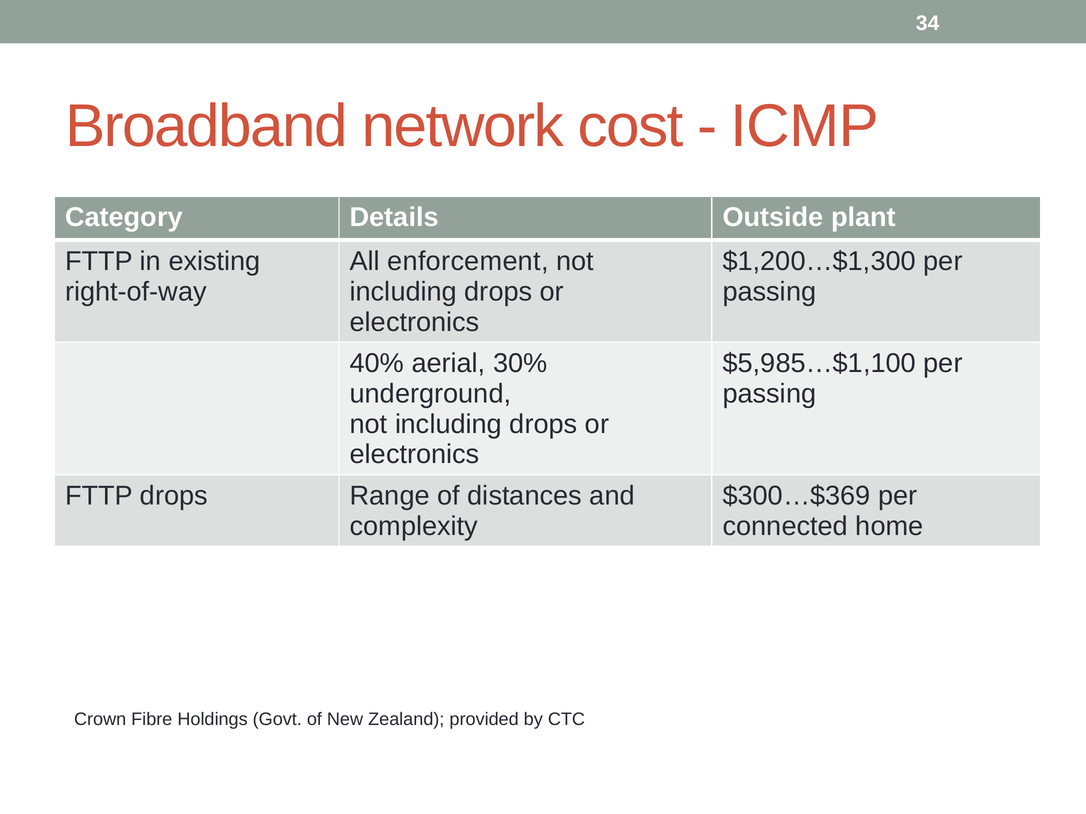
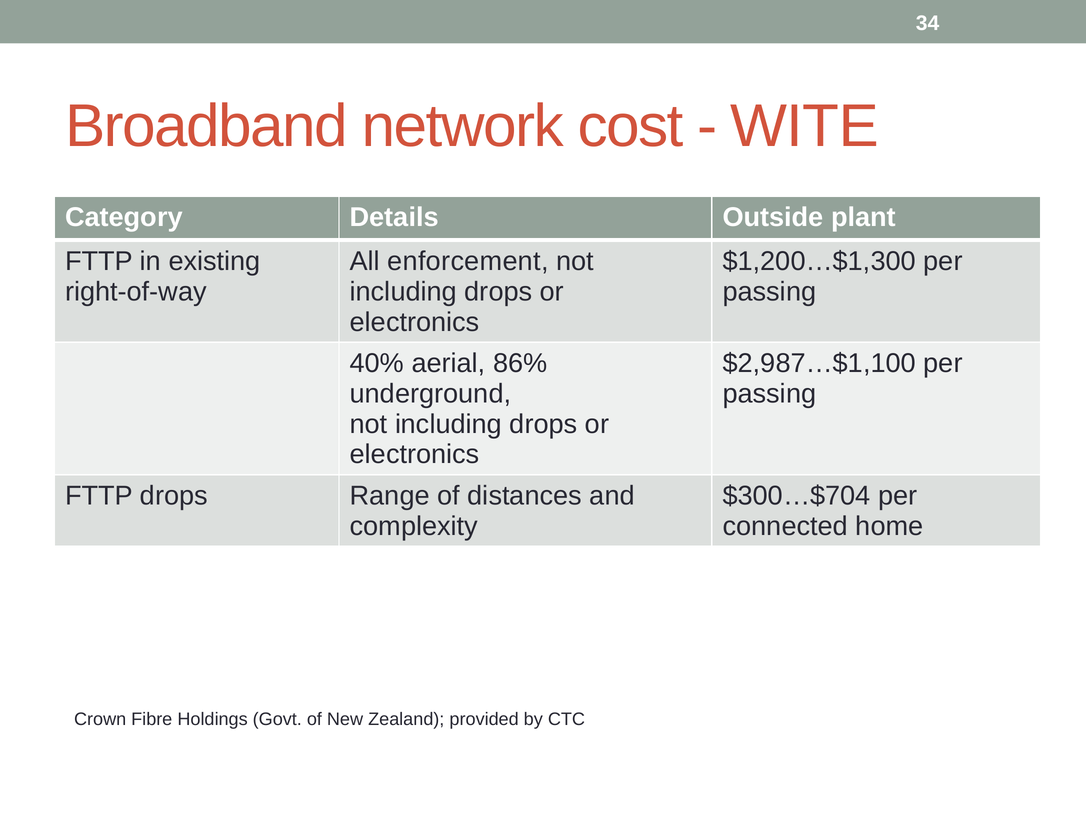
ICMP: ICMP -> WITE (804, 126)
30%: 30% -> 86% (520, 364)
$5,985…$1,100: $5,985…$1,100 -> $2,987…$1,100 (819, 364)
$300…$369: $300…$369 -> $300…$704 (797, 496)
